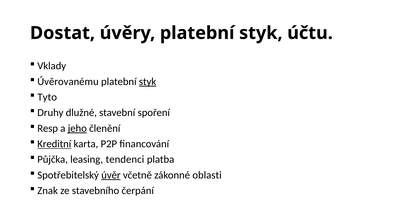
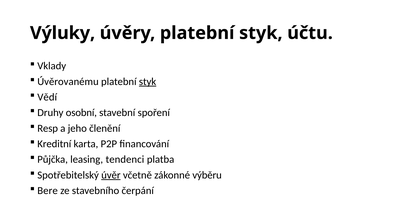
Dostat: Dostat -> Výluky (63, 33)
Tyto: Tyto -> Vědí (47, 97)
dlužné: dlužné -> osobní (81, 113)
jeho underline: present -> none (77, 128)
Kreditní underline: present -> none (54, 144)
oblasti: oblasti -> výběru (207, 175)
Znak: Znak -> Bere (48, 191)
